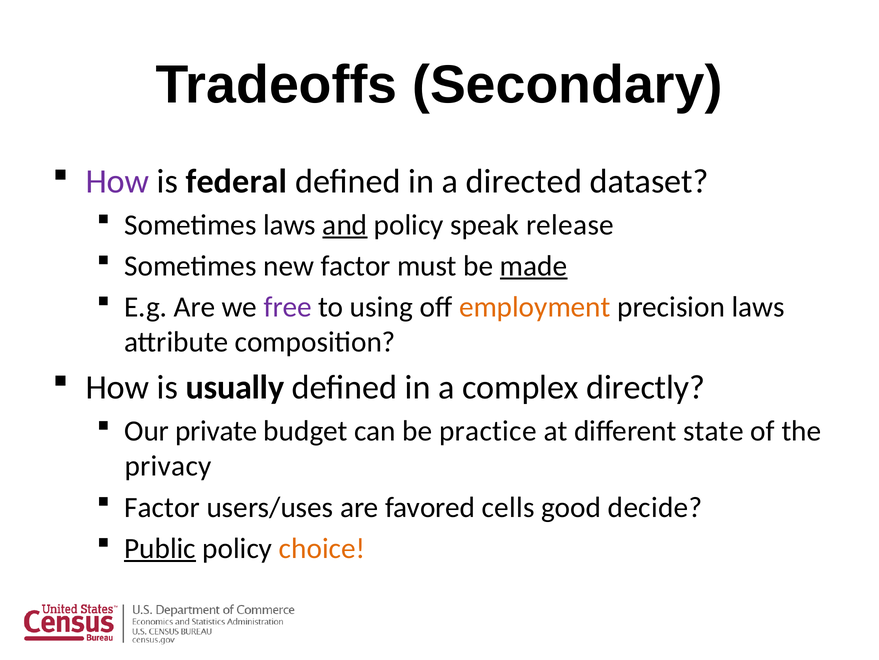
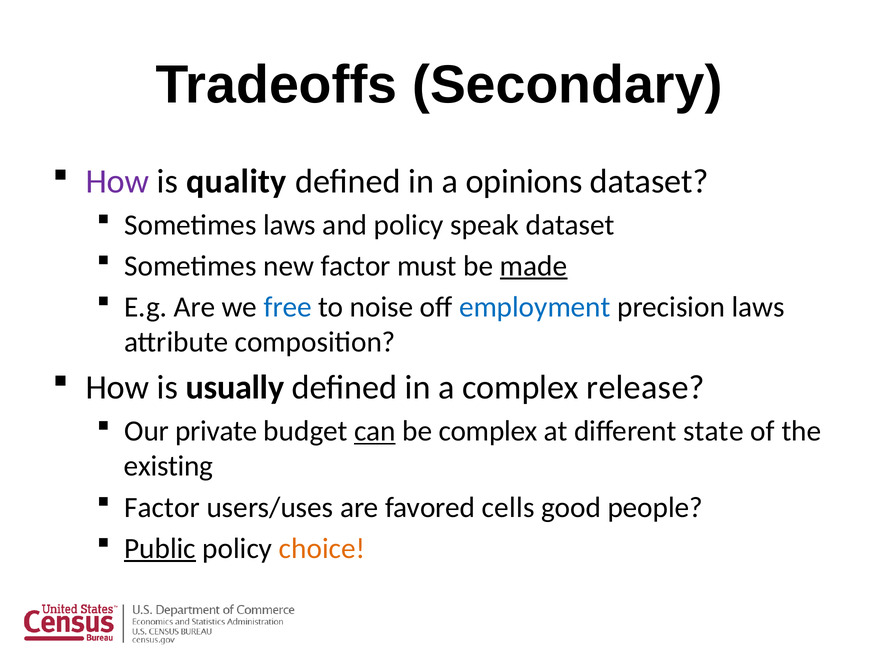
federal: federal -> quality (236, 181)
directed: directed -> opinions (524, 181)
and underline: present -> none (345, 225)
speak release: release -> dataset (570, 225)
free colour: purple -> blue (288, 307)
using: using -> noise (382, 307)
employment colour: orange -> blue (535, 307)
directly: directly -> release (646, 387)
can underline: none -> present (375, 431)
be practice: practice -> complex (488, 431)
privacy: privacy -> existing (168, 466)
decide: decide -> people (655, 507)
